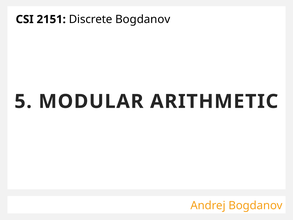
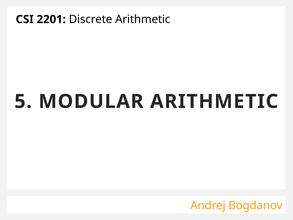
2151: 2151 -> 2201 (51, 19)
Discrete Bogdanov: Bogdanov -> Arithmetic (143, 19)
